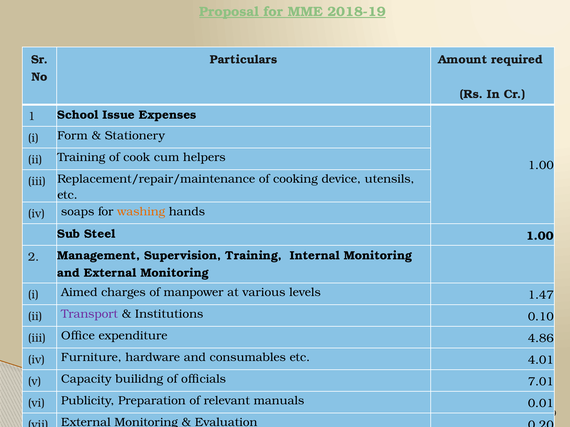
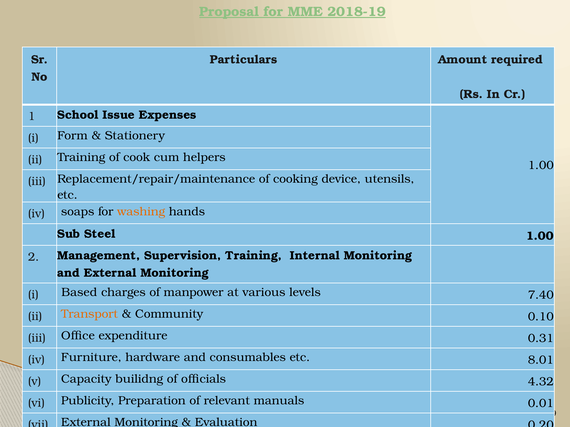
Aimed: Aimed -> Based (79, 293)
1.47: 1.47 -> 7.40 (541, 295)
Transport colour: purple -> orange (90, 314)
Institutions: Institutions -> Community (169, 314)
4.86: 4.86 -> 0.31 (541, 339)
4.01: 4.01 -> 8.01 (541, 360)
7.01: 7.01 -> 4.32 (541, 382)
